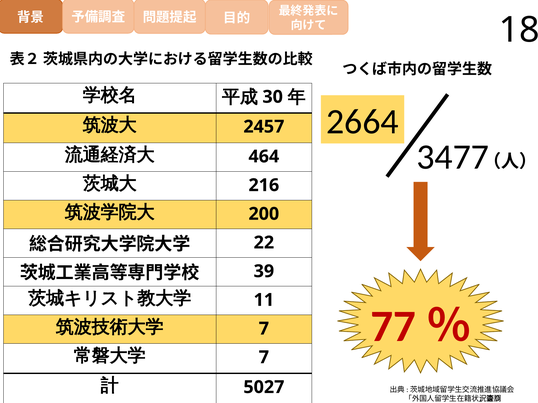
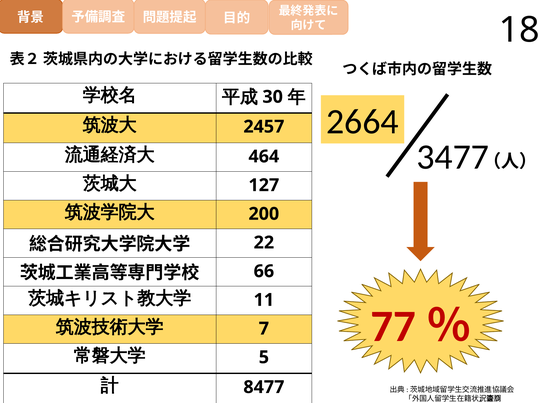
216: 216 -> 127 (264, 185)
39: 39 -> 66 (264, 272)
7: 7 -> 5 (264, 358)
5027: 5027 -> 8477 (264, 388)
